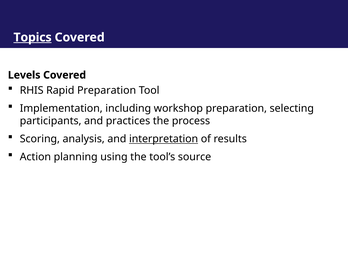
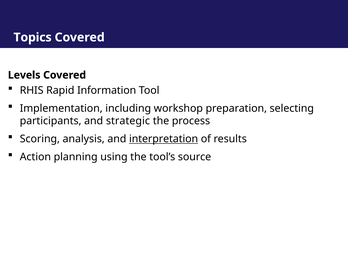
Topics underline: present -> none (33, 37)
Rapid Preparation: Preparation -> Information (107, 90)
practices: practices -> strategic (128, 121)
